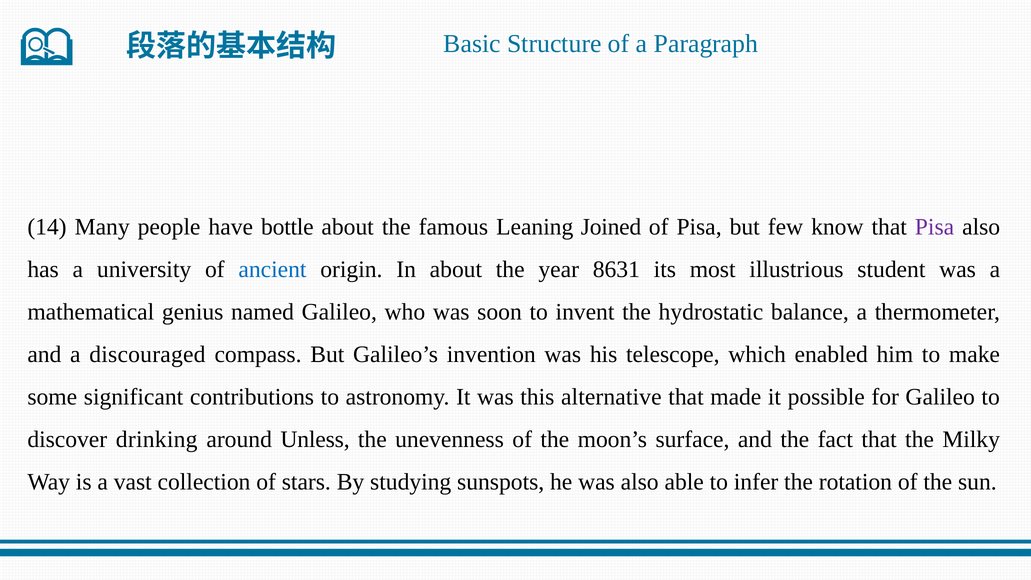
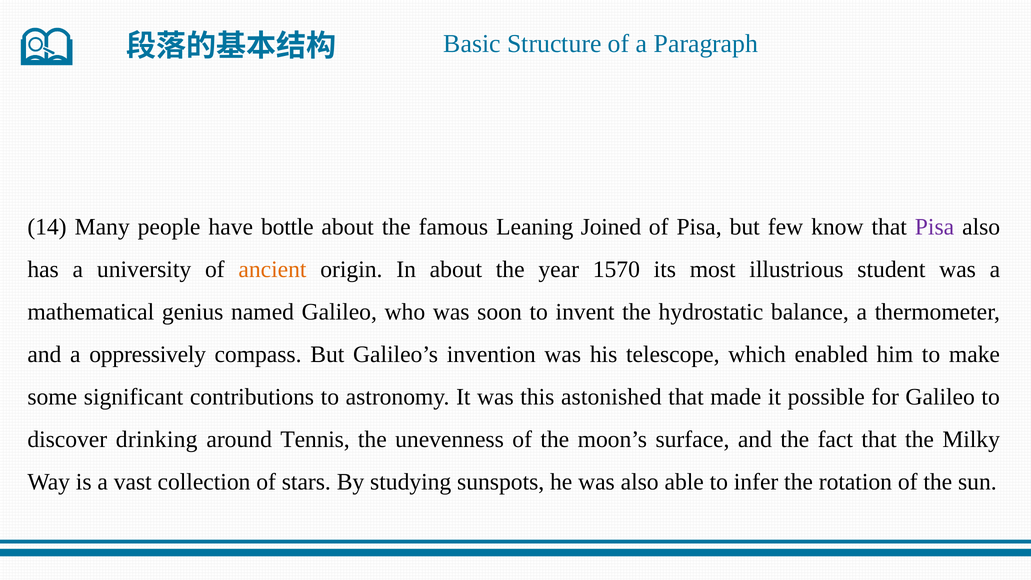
ancient colour: blue -> orange (273, 270)
8631: 8631 -> 1570 (616, 270)
discouraged: discouraged -> oppressively (148, 355)
alternative: alternative -> astonished (611, 397)
Unless: Unless -> Tennis (315, 440)
